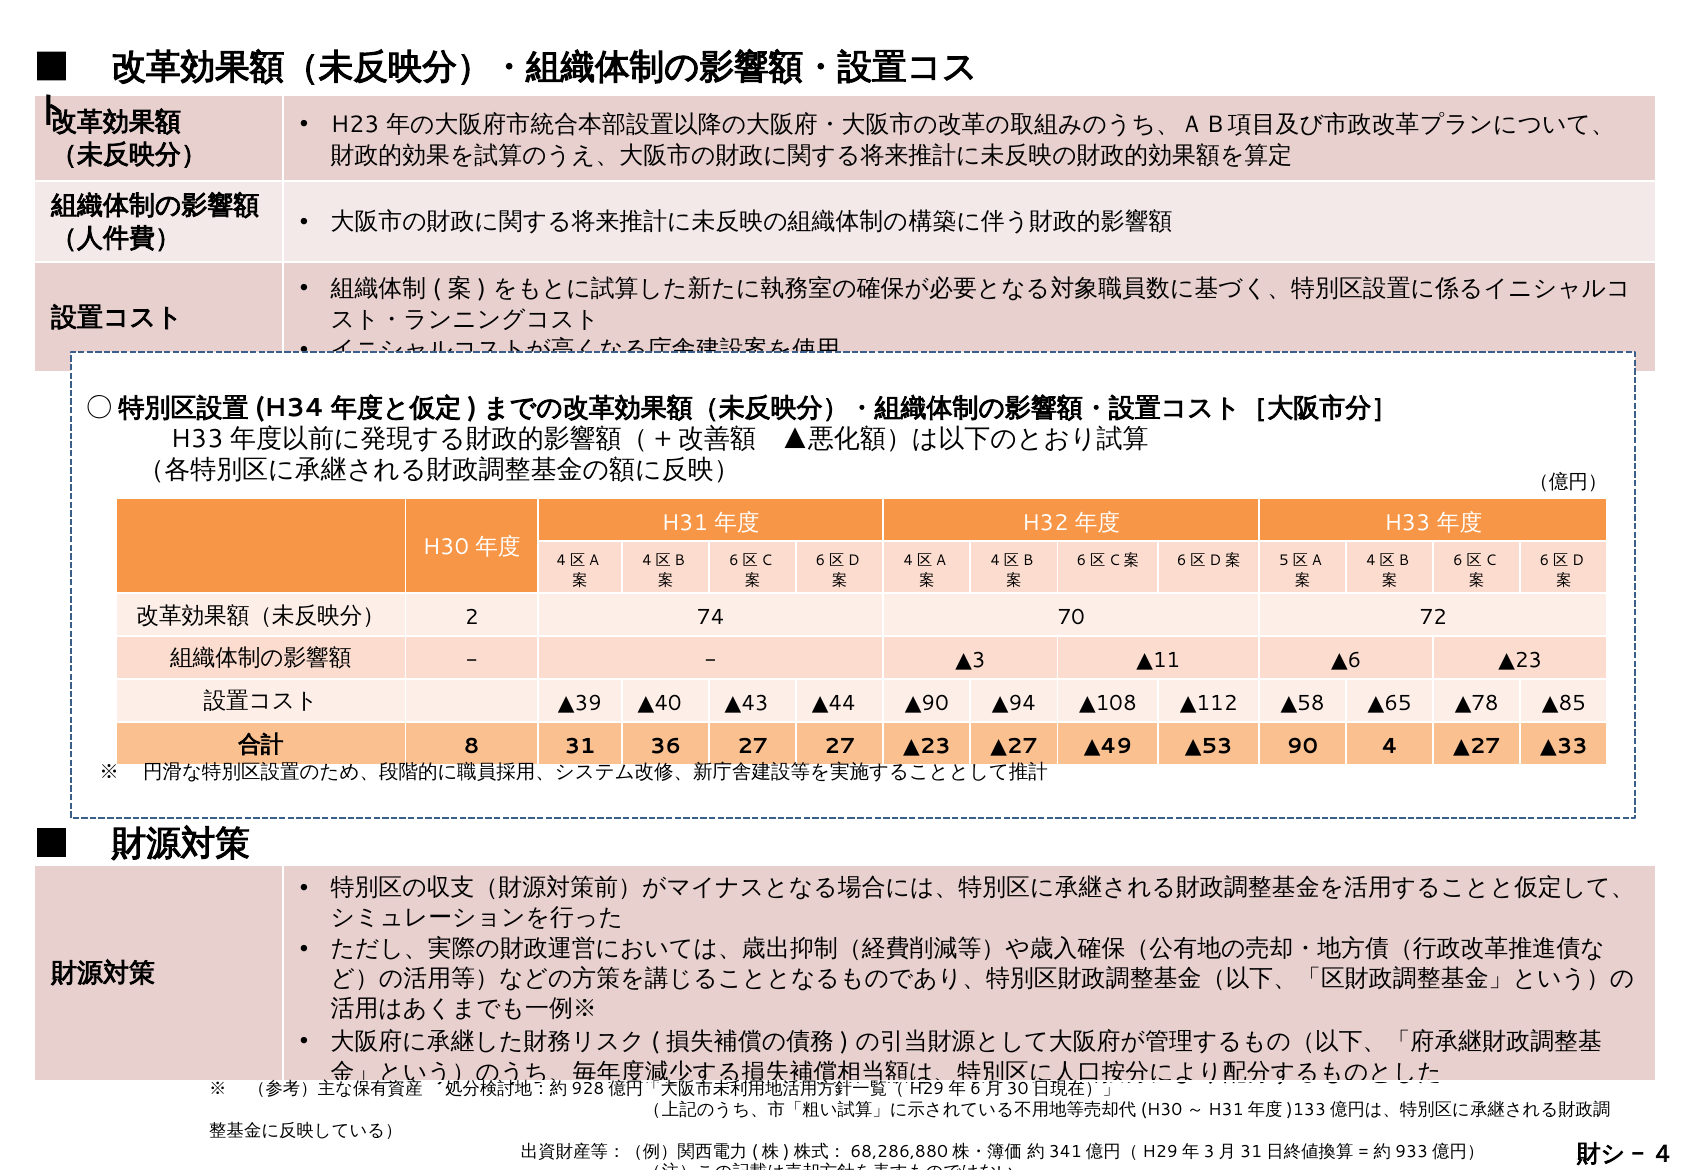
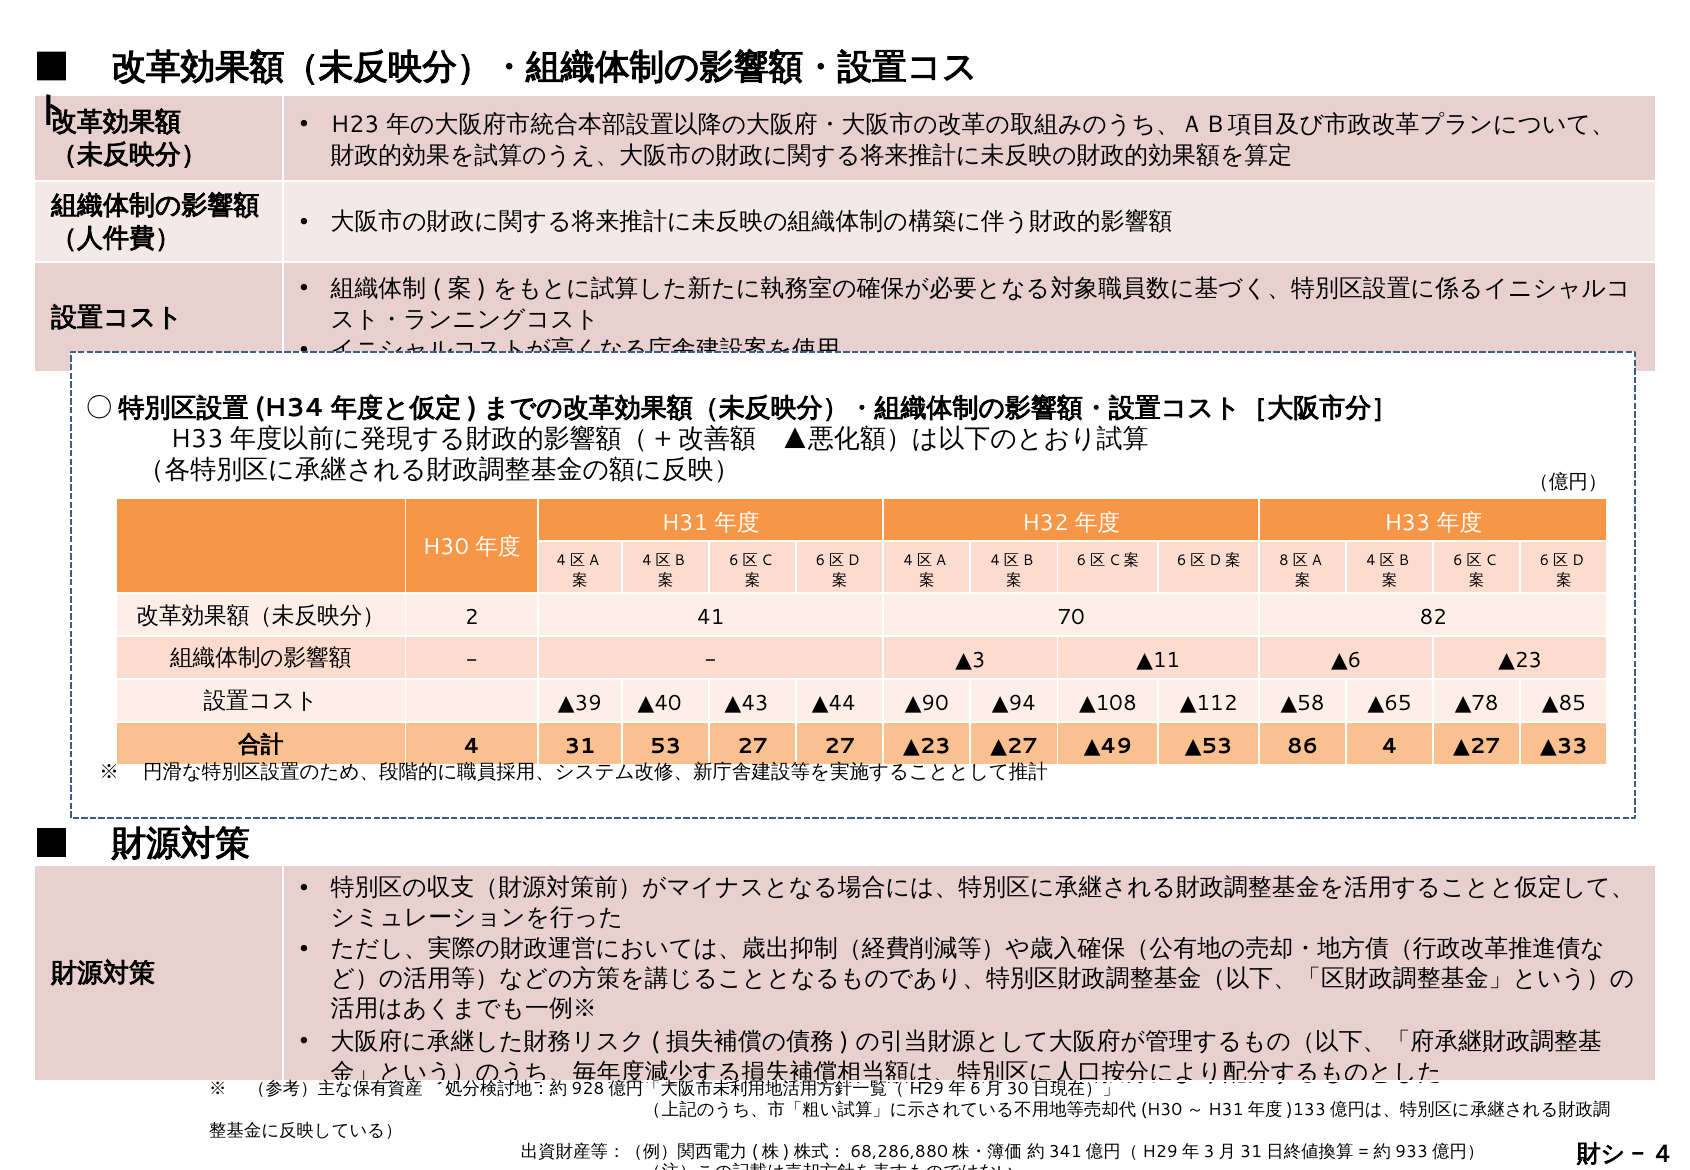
5: 5 -> 8 (1284, 561)
74: 74 -> 41 (711, 618)
72: 72 -> 82 (1433, 618)
8: 8 -> 4 (472, 746)
36: 36 -> 53 (666, 746)
90: 90 -> 86 (1303, 746)
